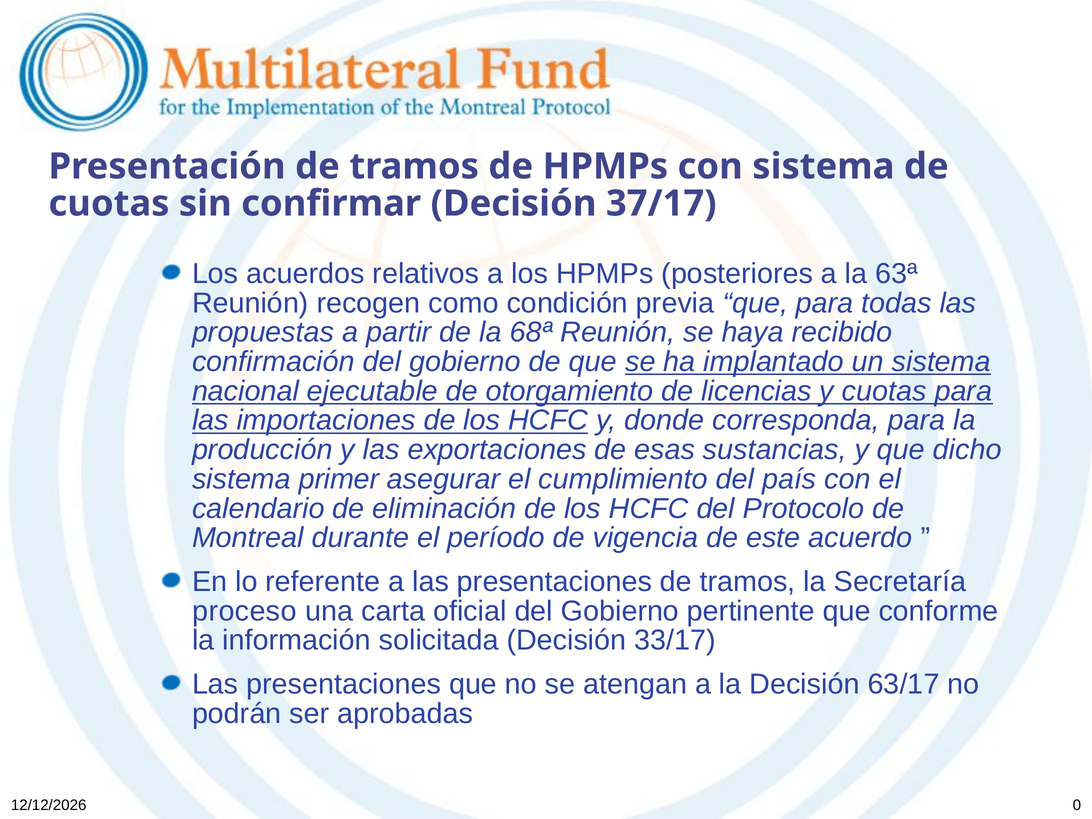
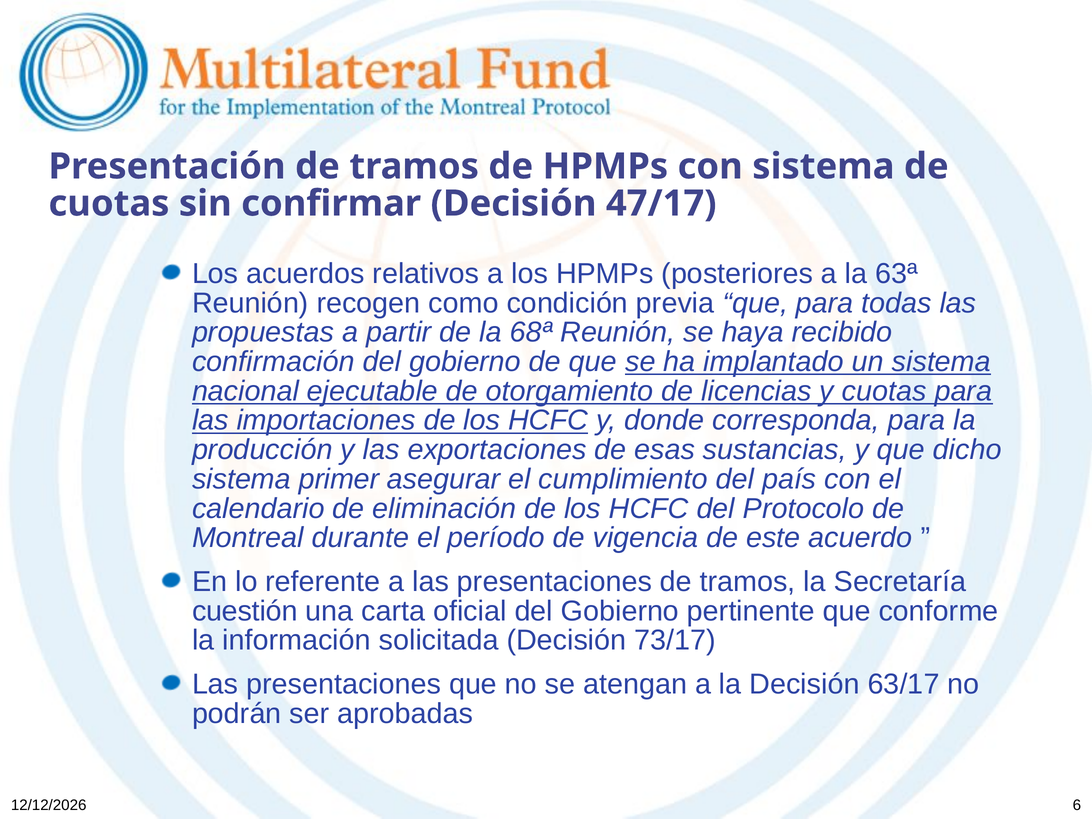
37/17: 37/17 -> 47/17 (661, 204)
proceso: proceso -> cuestión (245, 611)
33/17: 33/17 -> 73/17 (675, 640)
0: 0 -> 6 (1077, 805)
